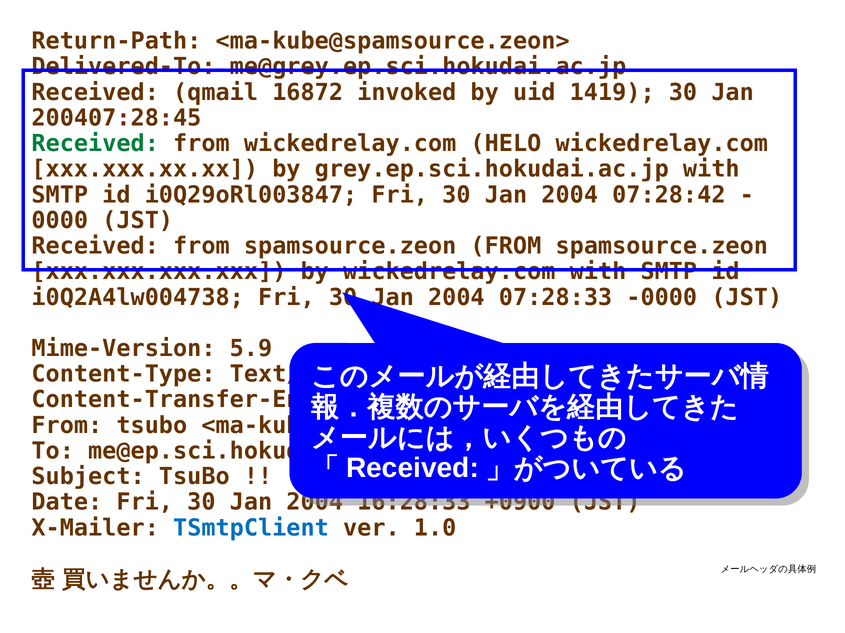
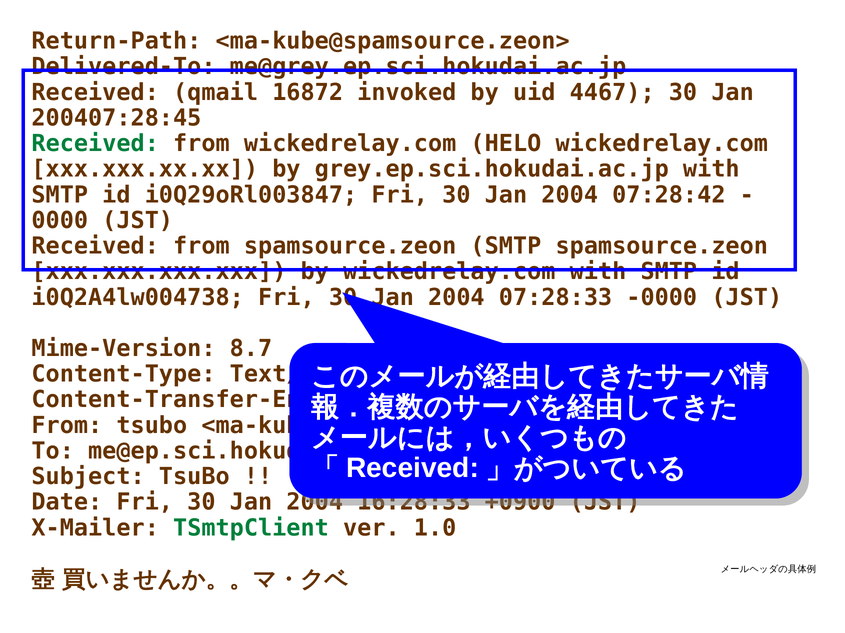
1419: 1419 -> 4467 (612, 92)
spamsource.zeon FROM: FROM -> SMTP (506, 246)
5.9: 5.9 -> 8.7 (251, 349)
TSmtpClient colour: blue -> green (251, 528)
